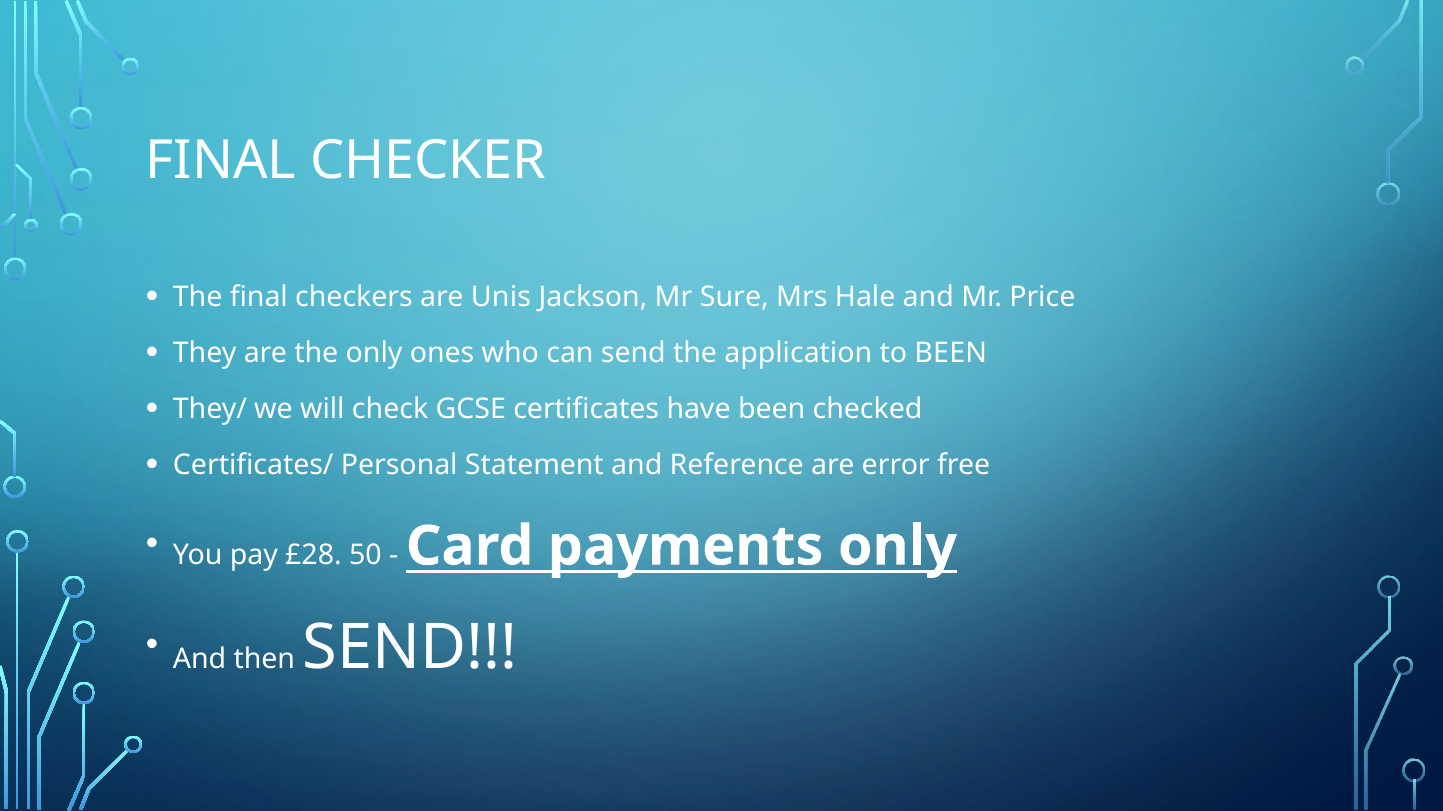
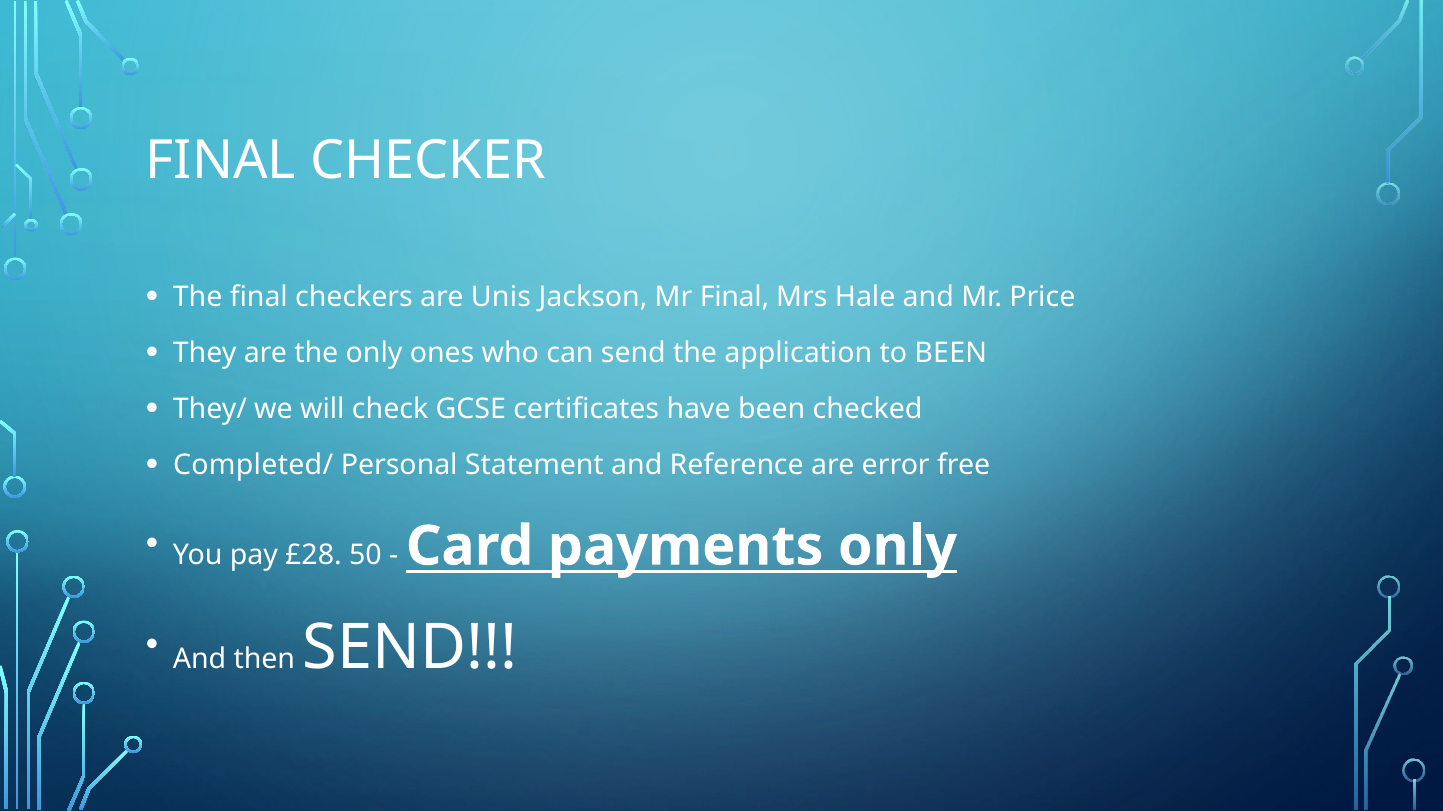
Mr Sure: Sure -> Final (734, 298)
Certificates/: Certificates/ -> Completed/ (253, 466)
